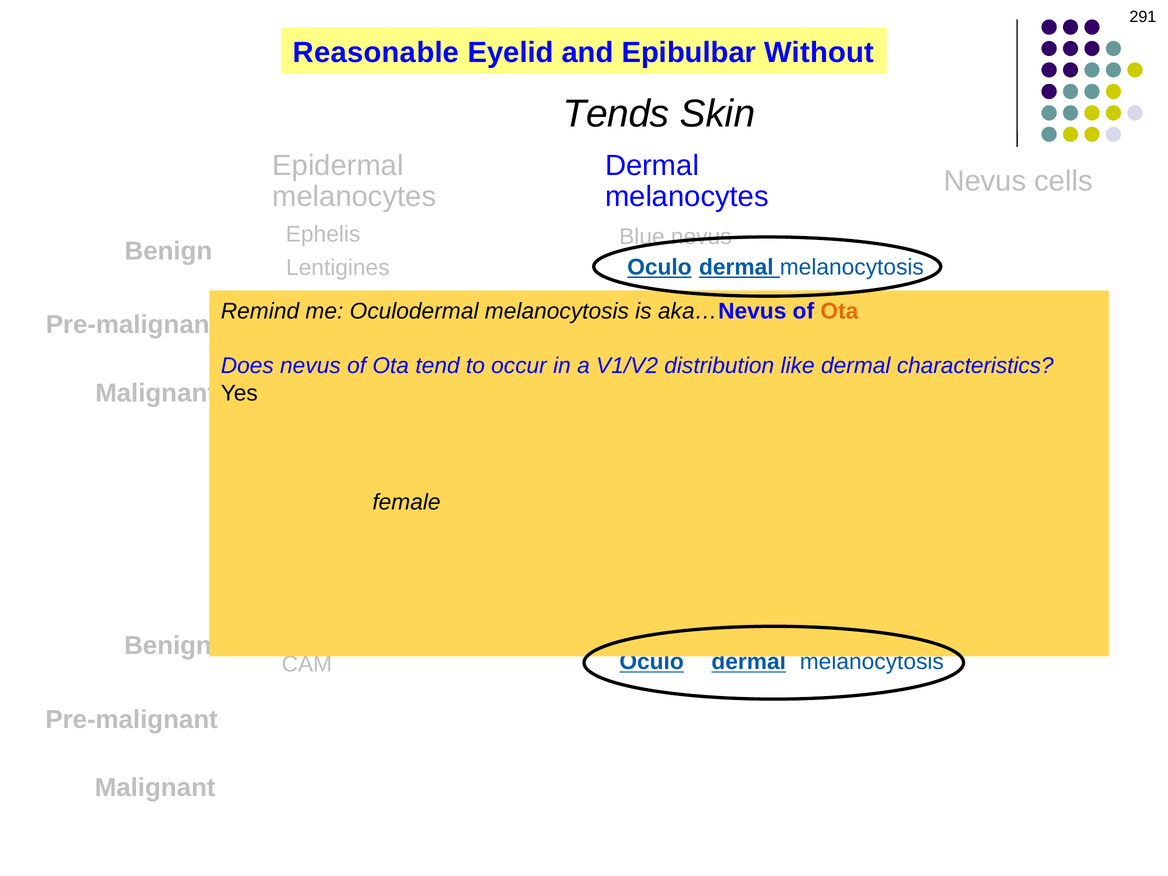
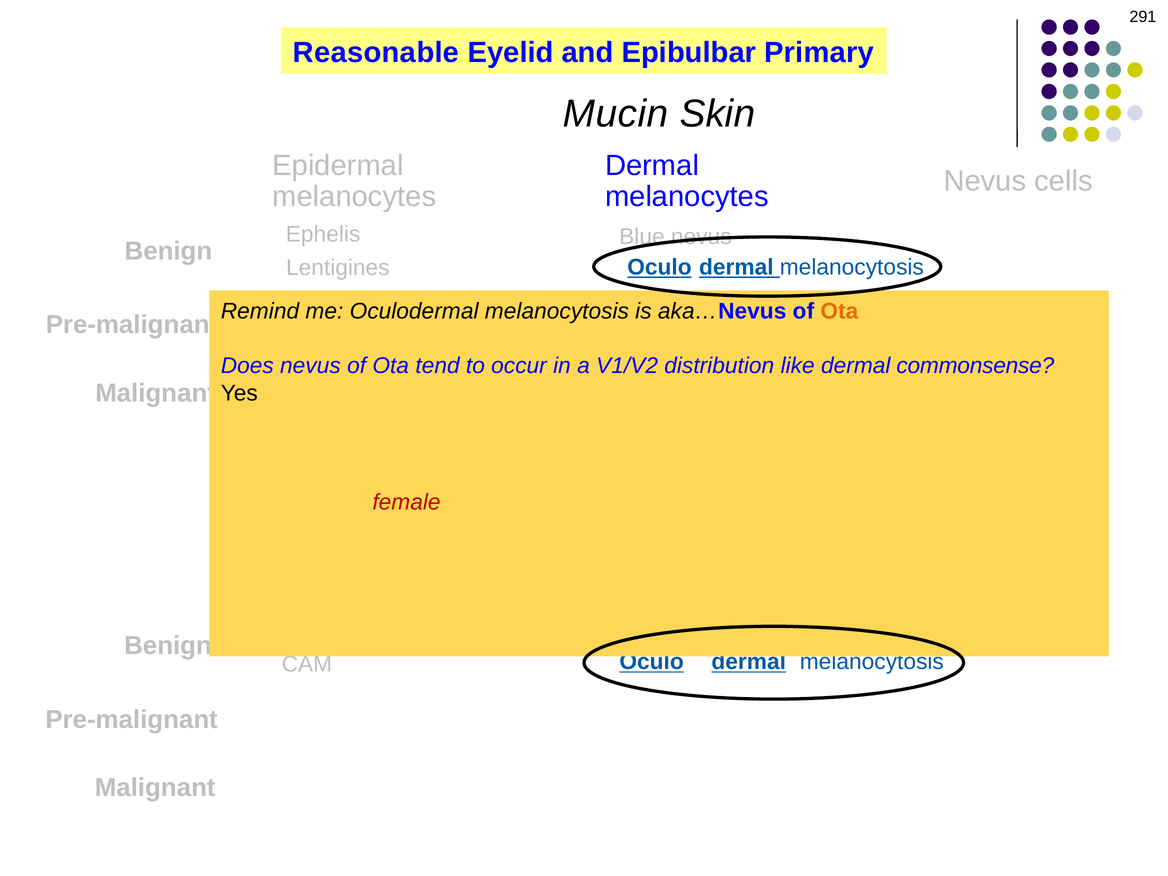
Without: Without -> Primary (819, 53)
Tends: Tends -> Mucin (616, 114)
characteristics: characteristics -> commonsense (975, 366)
female colour: black -> red (406, 502)
